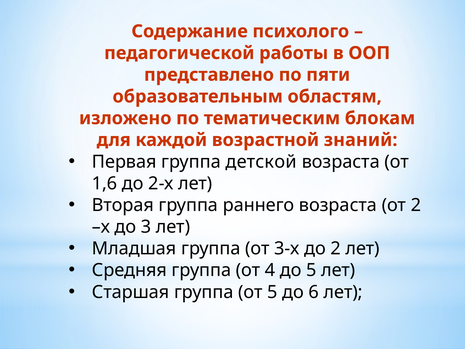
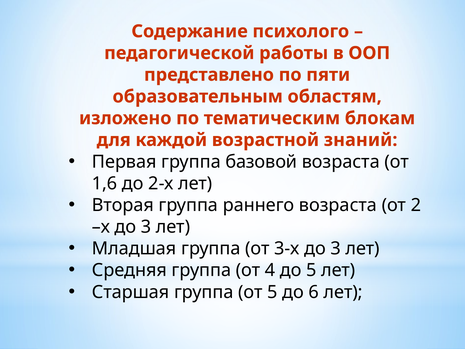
детской: детской -> базовой (261, 162)
3-х до 2: 2 -> 3 (336, 248)
